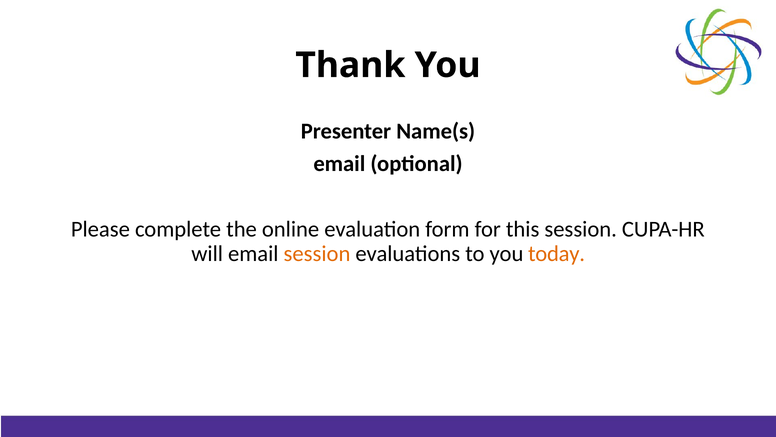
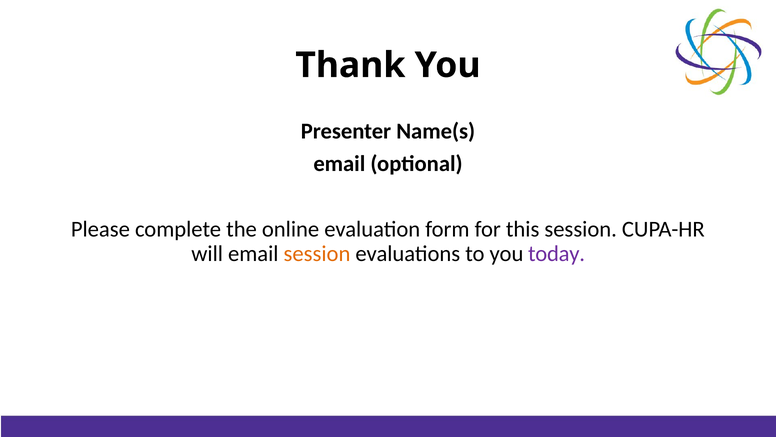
today colour: orange -> purple (557, 253)
